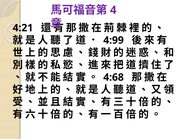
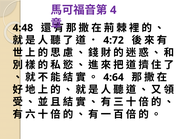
4:21: 4:21 -> 4:48 (23, 28)
4:99: 4:99 -> 4:72 (114, 40)
4:68: 4:68 -> 4:64 (114, 77)
